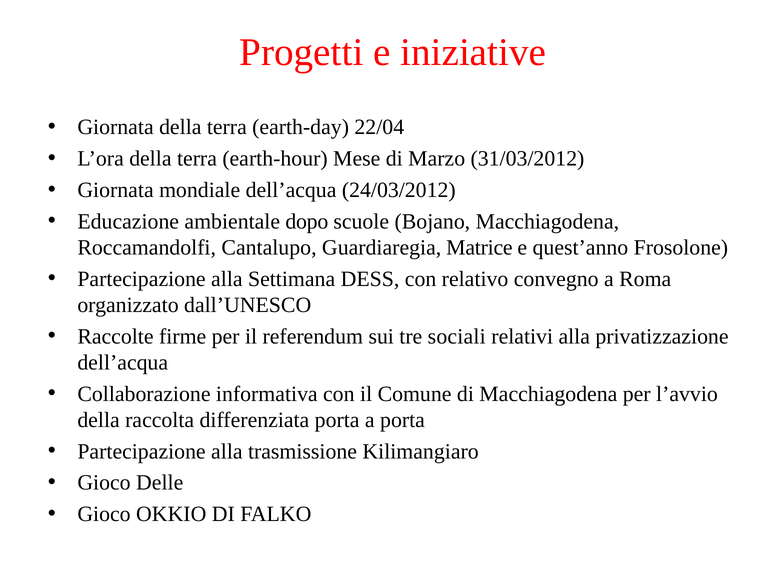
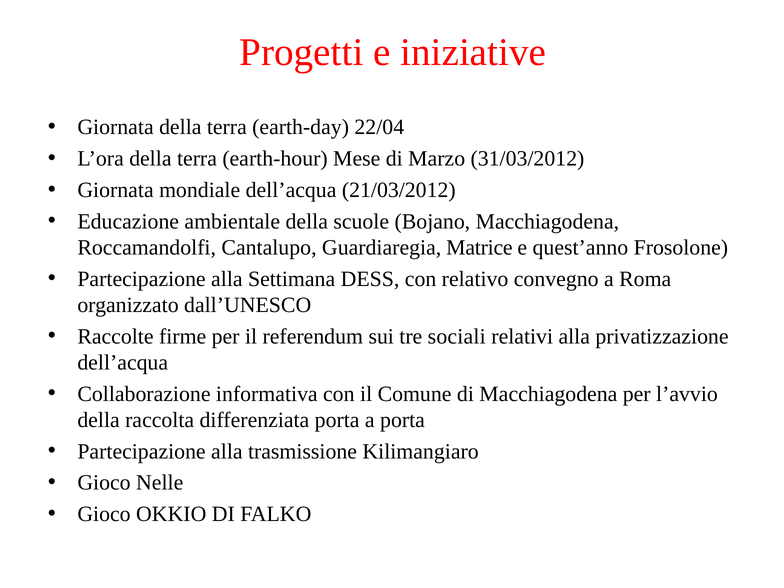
24/03/2012: 24/03/2012 -> 21/03/2012 (399, 190)
ambientale dopo: dopo -> della (307, 221)
Delle: Delle -> Nelle (160, 483)
